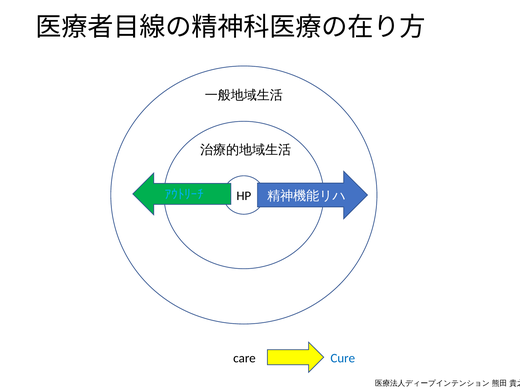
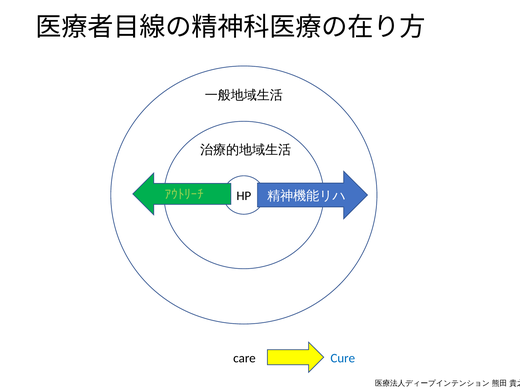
ｱｳﾄﾘｰﾁ colour: light blue -> light green (184, 195)
